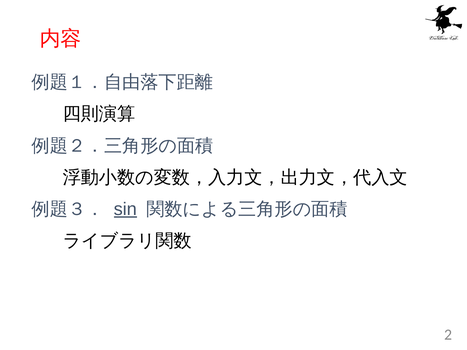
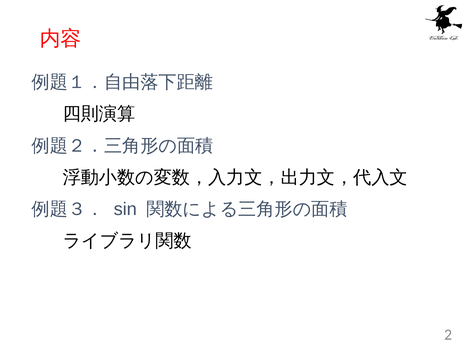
sin underline: present -> none (125, 209)
